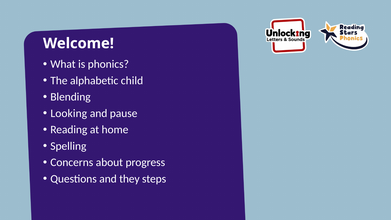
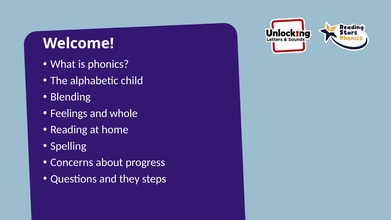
Looking: Looking -> Feelings (69, 113)
pause: pause -> whole (124, 113)
